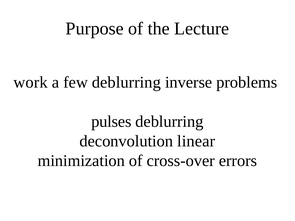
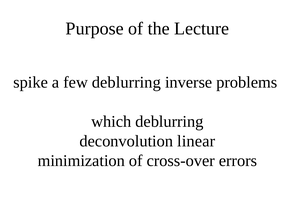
work: work -> spike (31, 82)
pulses: pulses -> which (111, 122)
